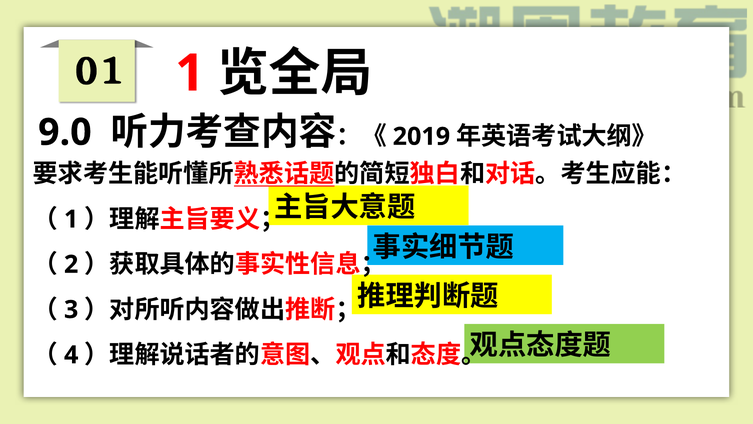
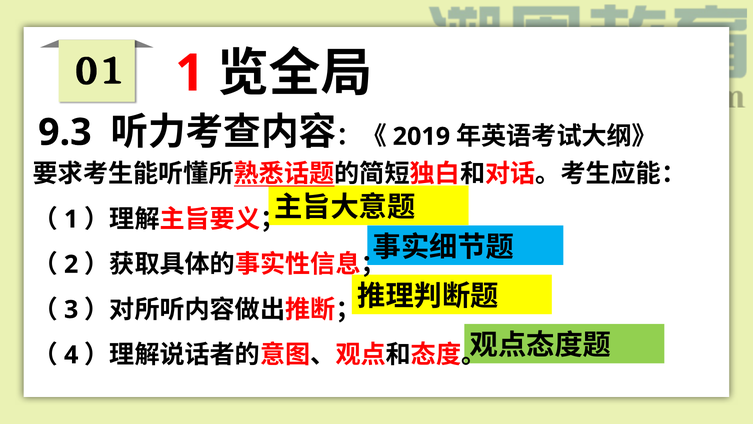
9.0: 9.0 -> 9.3 (65, 132)
